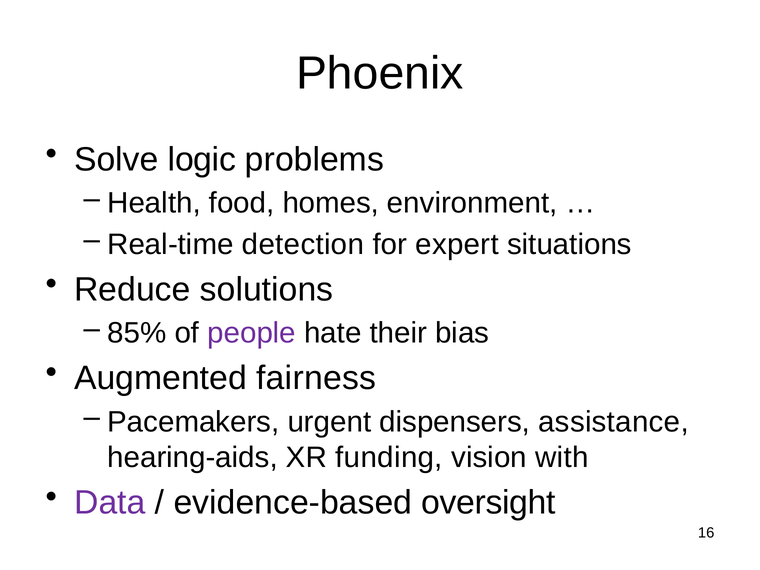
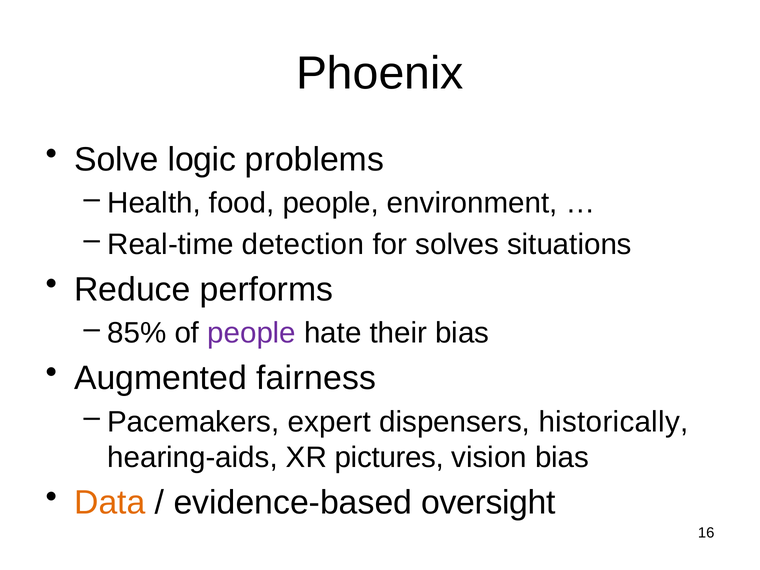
food homes: homes -> people (331, 203)
expert: expert -> solves (457, 244)
solutions: solutions -> performs (267, 290)
urgent: urgent -> expert (329, 422)
assistance: assistance -> historically (613, 422)
funding: funding -> pictures (389, 457)
vision with: with -> bias (562, 457)
Data colour: purple -> orange (110, 502)
